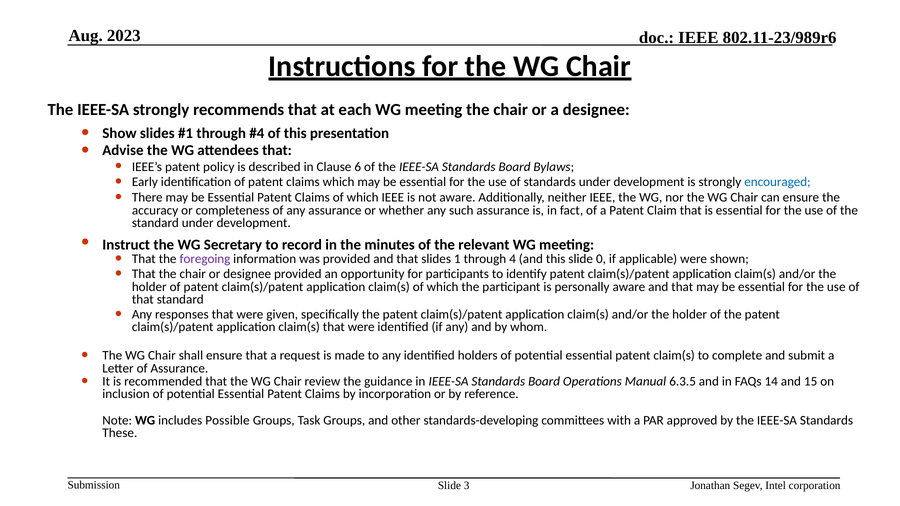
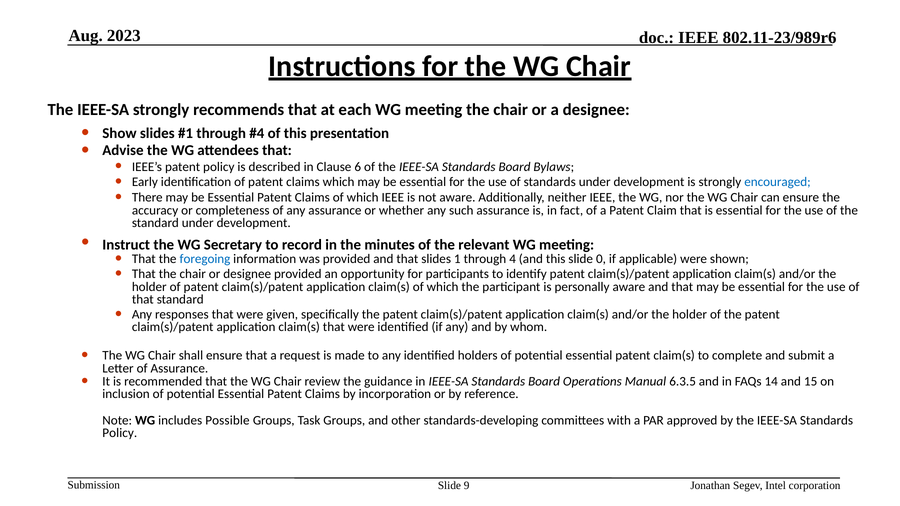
foregoing colour: purple -> blue (205, 259)
These: These -> Policy (120, 433)
3: 3 -> 9 (467, 486)
